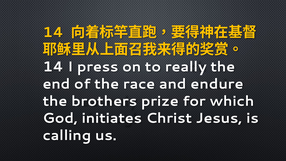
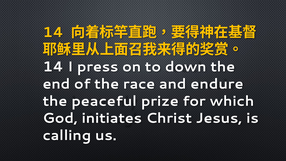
really: really -> down (186, 67)
brothers: brothers -> peaceful (104, 101)
